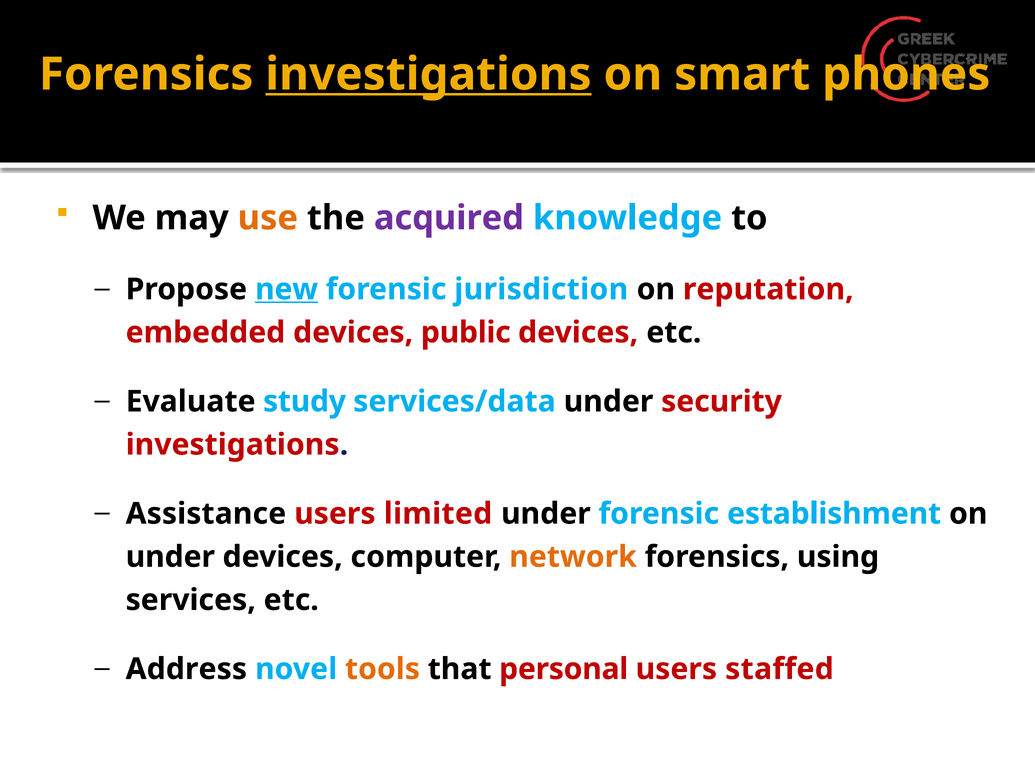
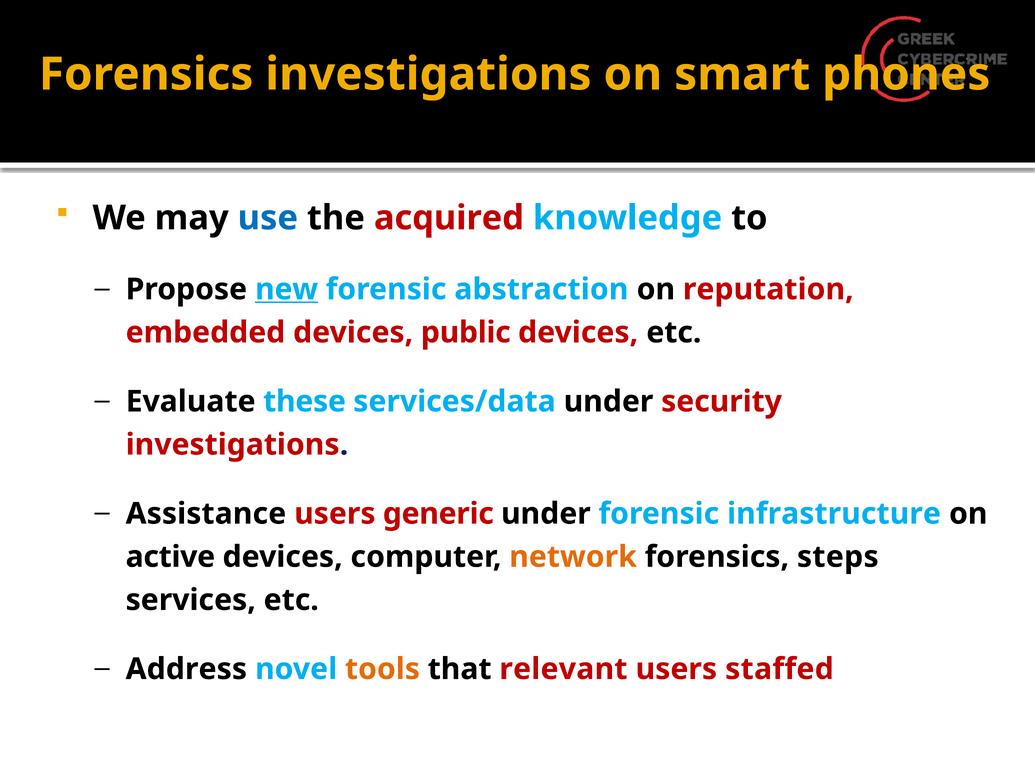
investigations underline: present -> none (428, 74)
use colour: orange -> blue (268, 218)
acquired colour: purple -> red (449, 218)
jurisdiction: jurisdiction -> abstraction (541, 289)
study: study -> these (305, 401)
limited: limited -> generic (438, 513)
establishment: establishment -> infrastructure (834, 513)
under: under -> active (170, 556)
using: using -> steps (838, 556)
personal: personal -> relevant (563, 668)
